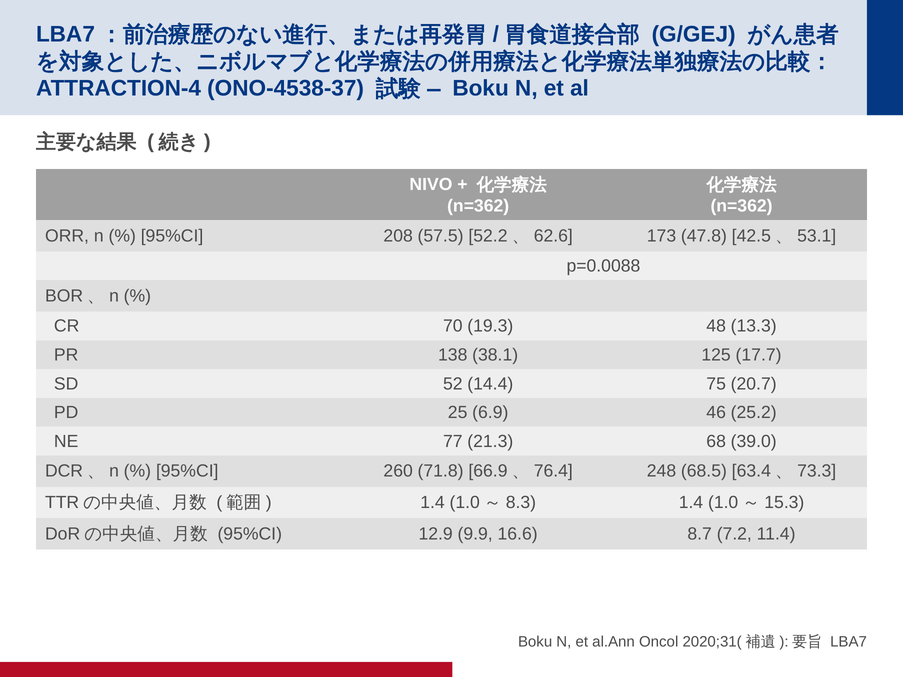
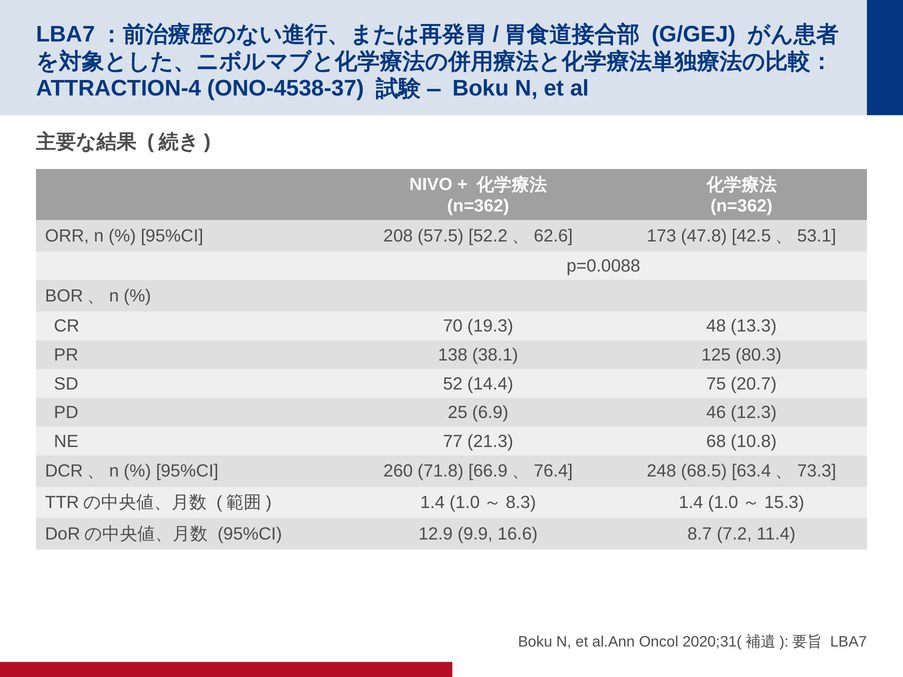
17.7: 17.7 -> 80.3 (759, 355)
25.2: 25.2 -> 12.3 (754, 413)
39.0: 39.0 -> 10.8 (754, 441)
